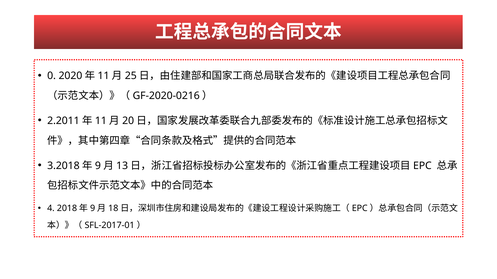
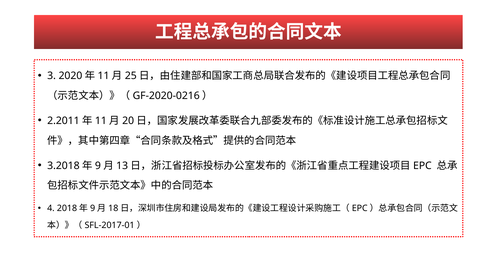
0: 0 -> 3 (52, 76)
